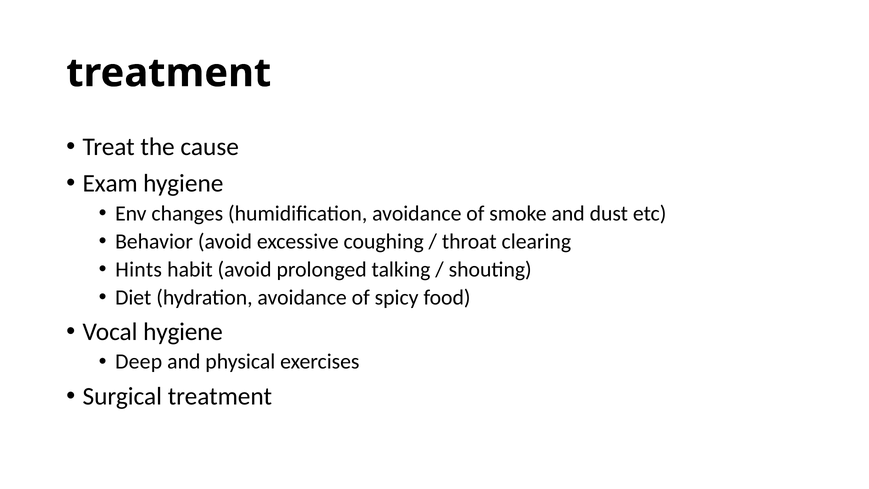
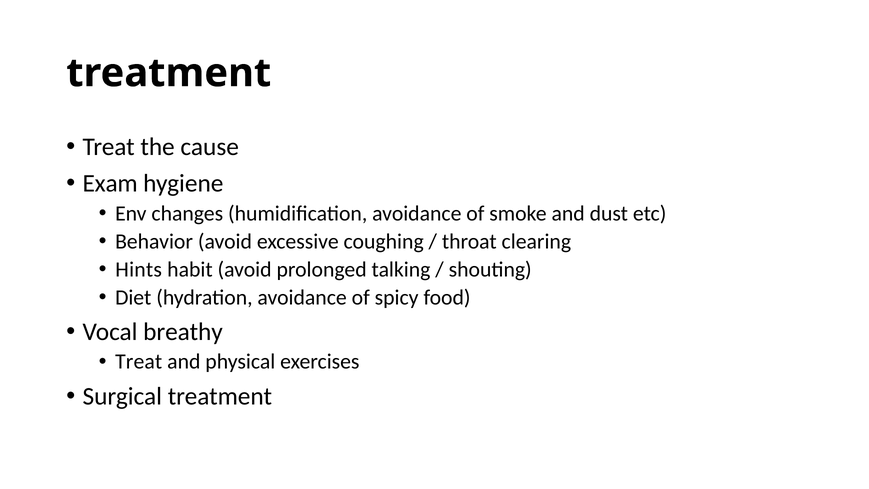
Vocal hygiene: hygiene -> breathy (183, 332)
Deep: Deep -> Treat (139, 362)
